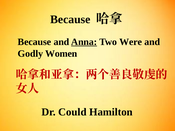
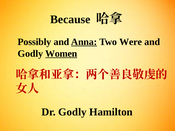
Because: Because -> Possibly (34, 42)
Women underline: none -> present (61, 54)
Dr Could: Could -> Godly (72, 112)
